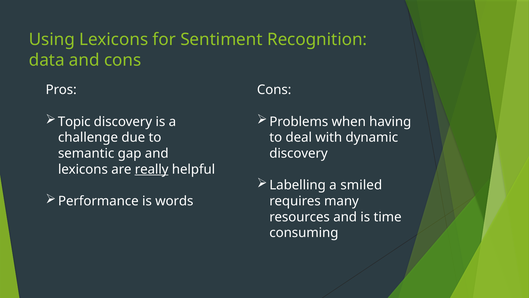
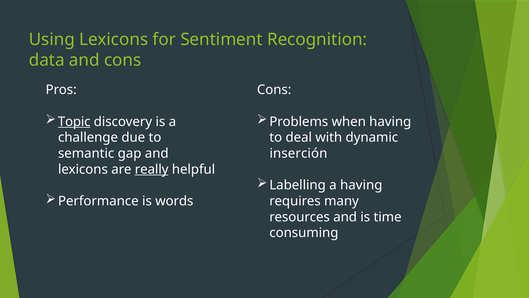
Topic underline: none -> present (74, 121)
discovery: discovery -> inserción (298, 153)
a smiled: smiled -> having (361, 185)
